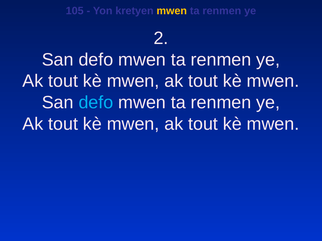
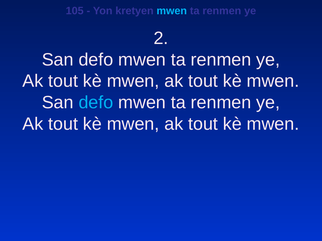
mwen colour: yellow -> light blue (172, 11)
